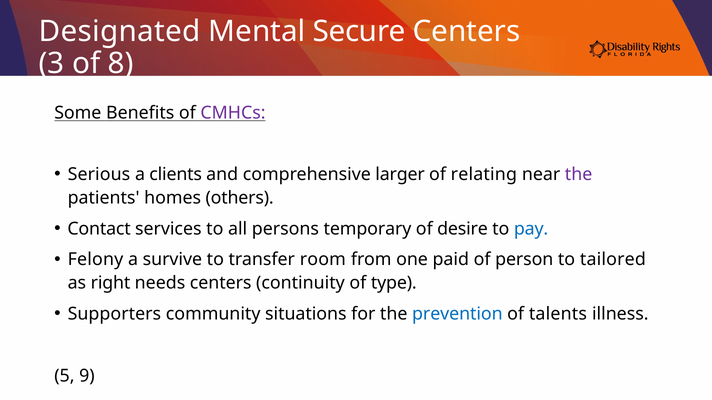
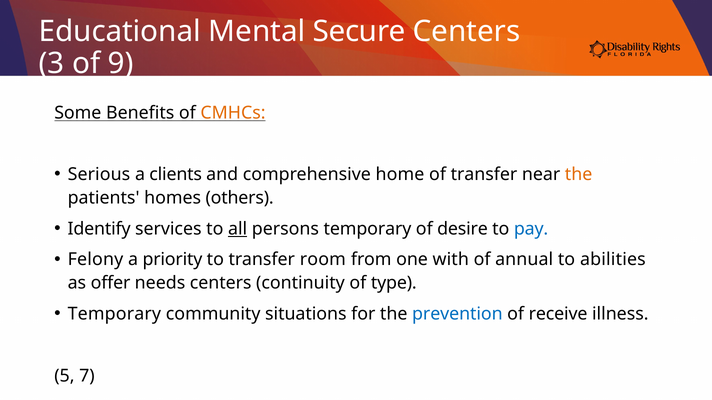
Designated: Designated -> Educational (120, 32)
8: 8 -> 9 (121, 64)
CMHCs colour: purple -> orange (233, 113)
larger: larger -> home (400, 175)
of relating: relating -> transfer (484, 175)
the colour: purple -> orange (579, 175)
Contact: Contact -> Identify (99, 229)
all underline: none -> present (238, 229)
survive: survive -> priority (172, 260)
paid: paid -> with (451, 260)
person: person -> annual (524, 260)
tailored: tailored -> abilities (613, 260)
right: right -> offer (111, 283)
Supporters: Supporters -> Temporary (114, 314)
talents: talents -> receive (558, 314)
9: 9 -> 7 (87, 376)
